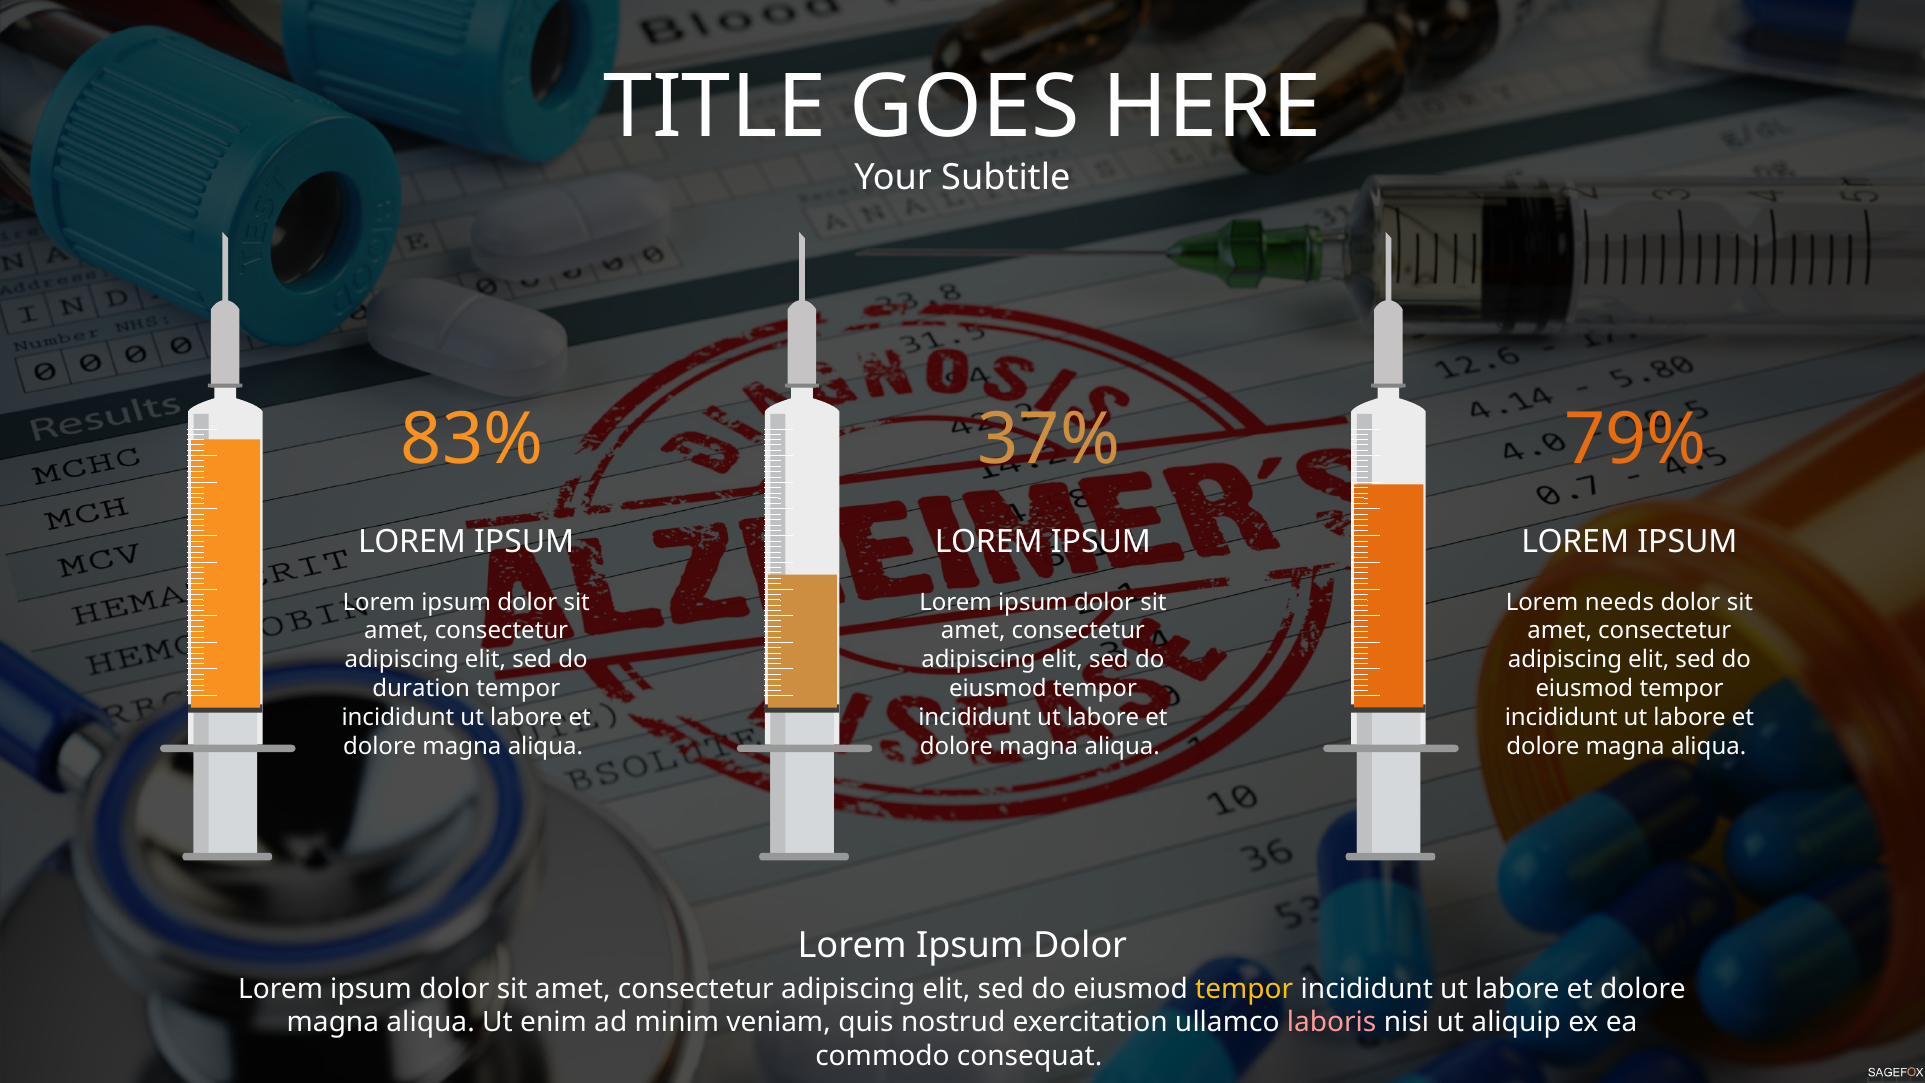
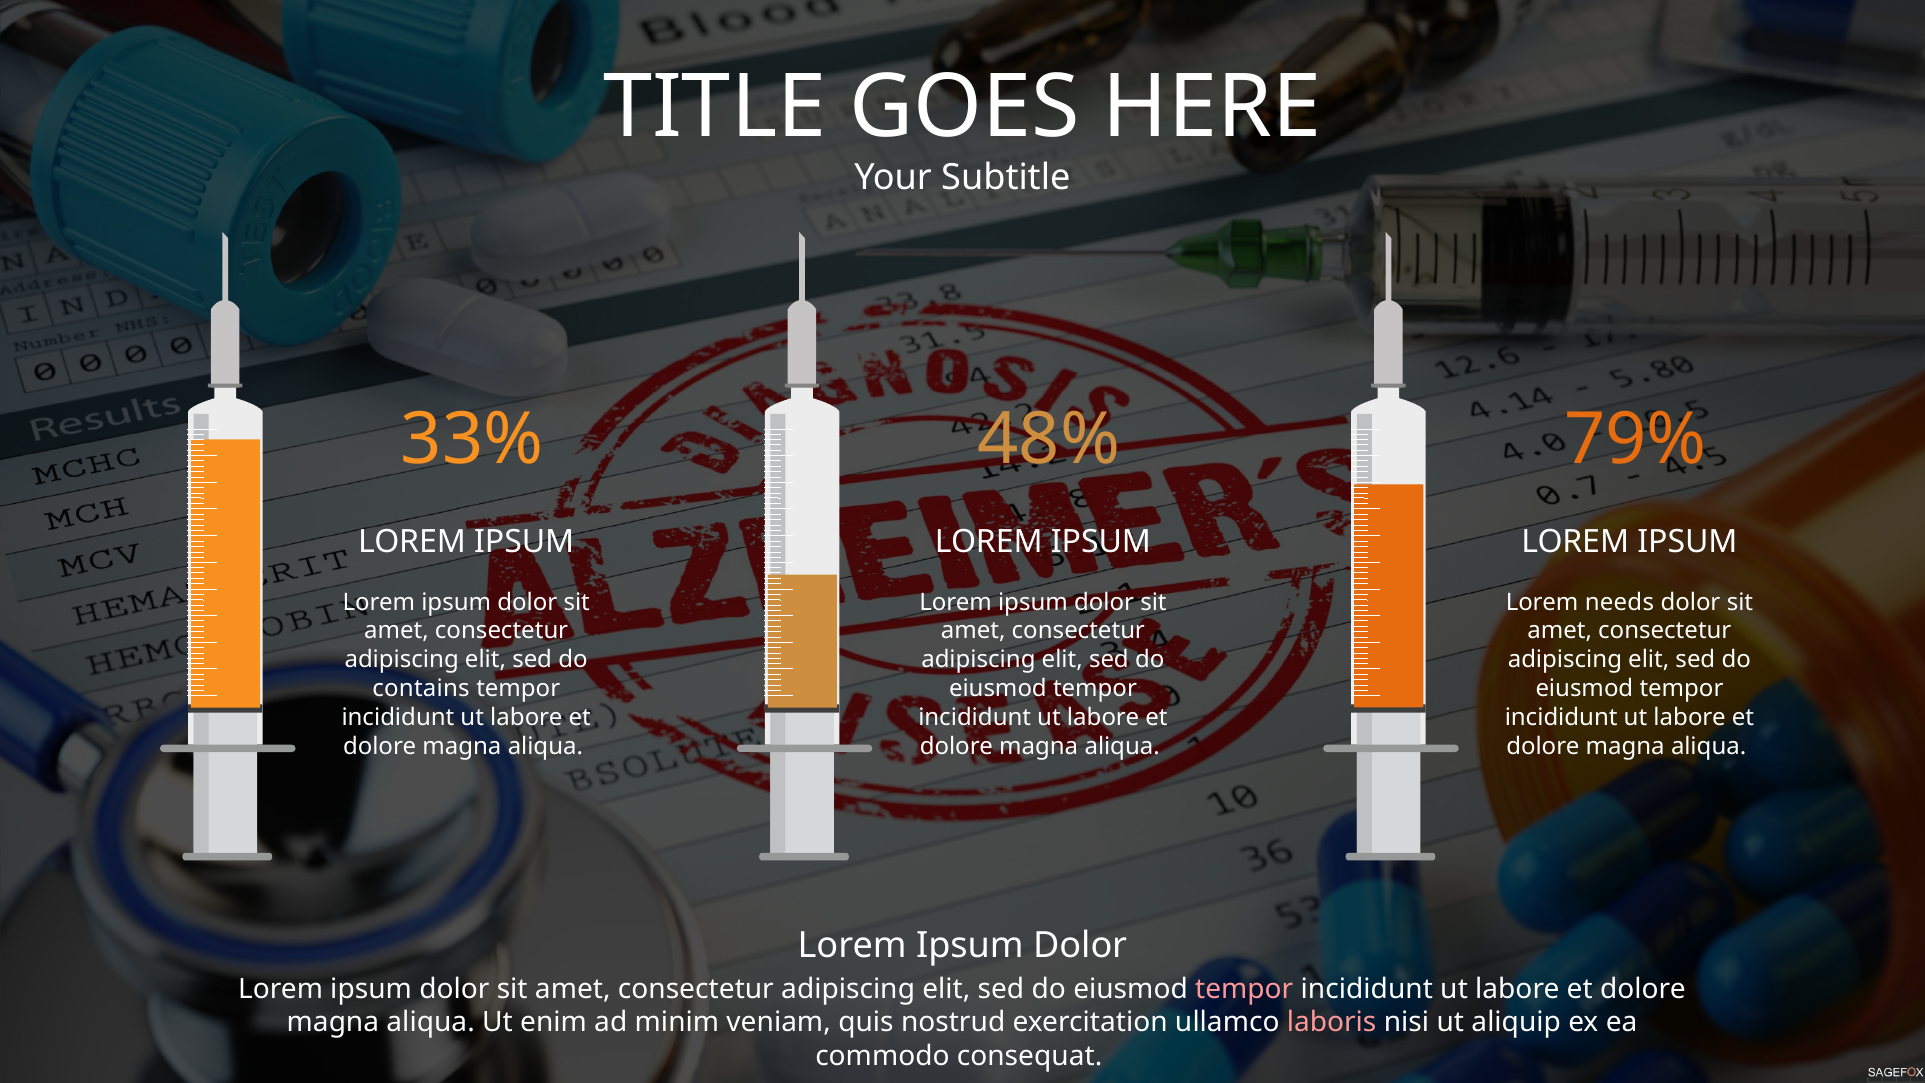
83%: 83% -> 33% (472, 440)
37%: 37% -> 48% (1049, 440)
duration: duration -> contains (421, 689)
tempor colour: yellow -> pink (1244, 989)
